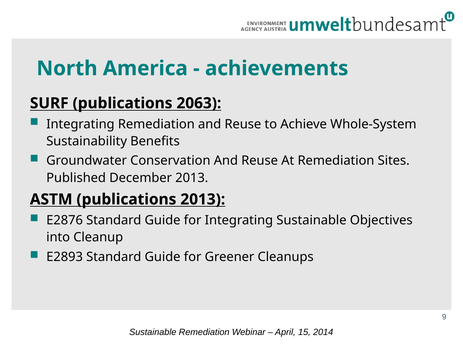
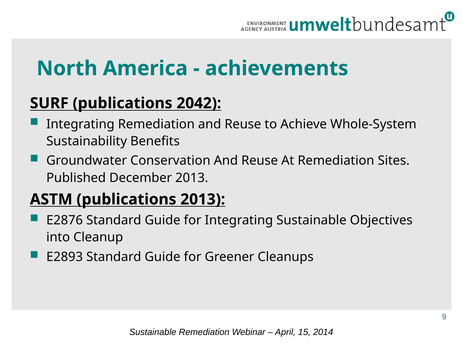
2063: 2063 -> 2042 (199, 103)
